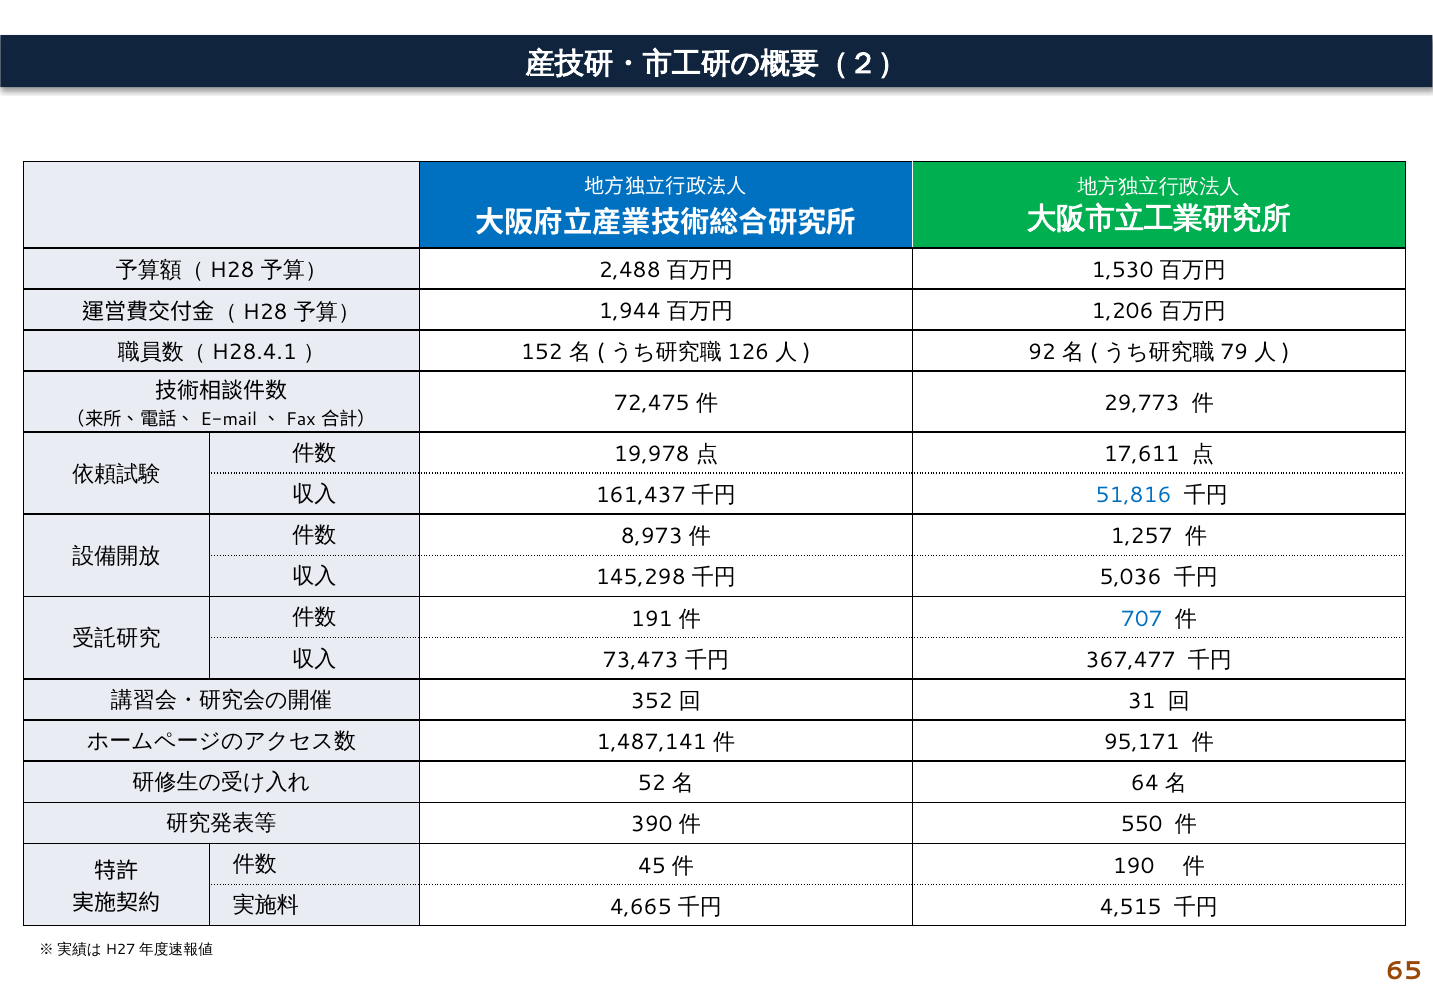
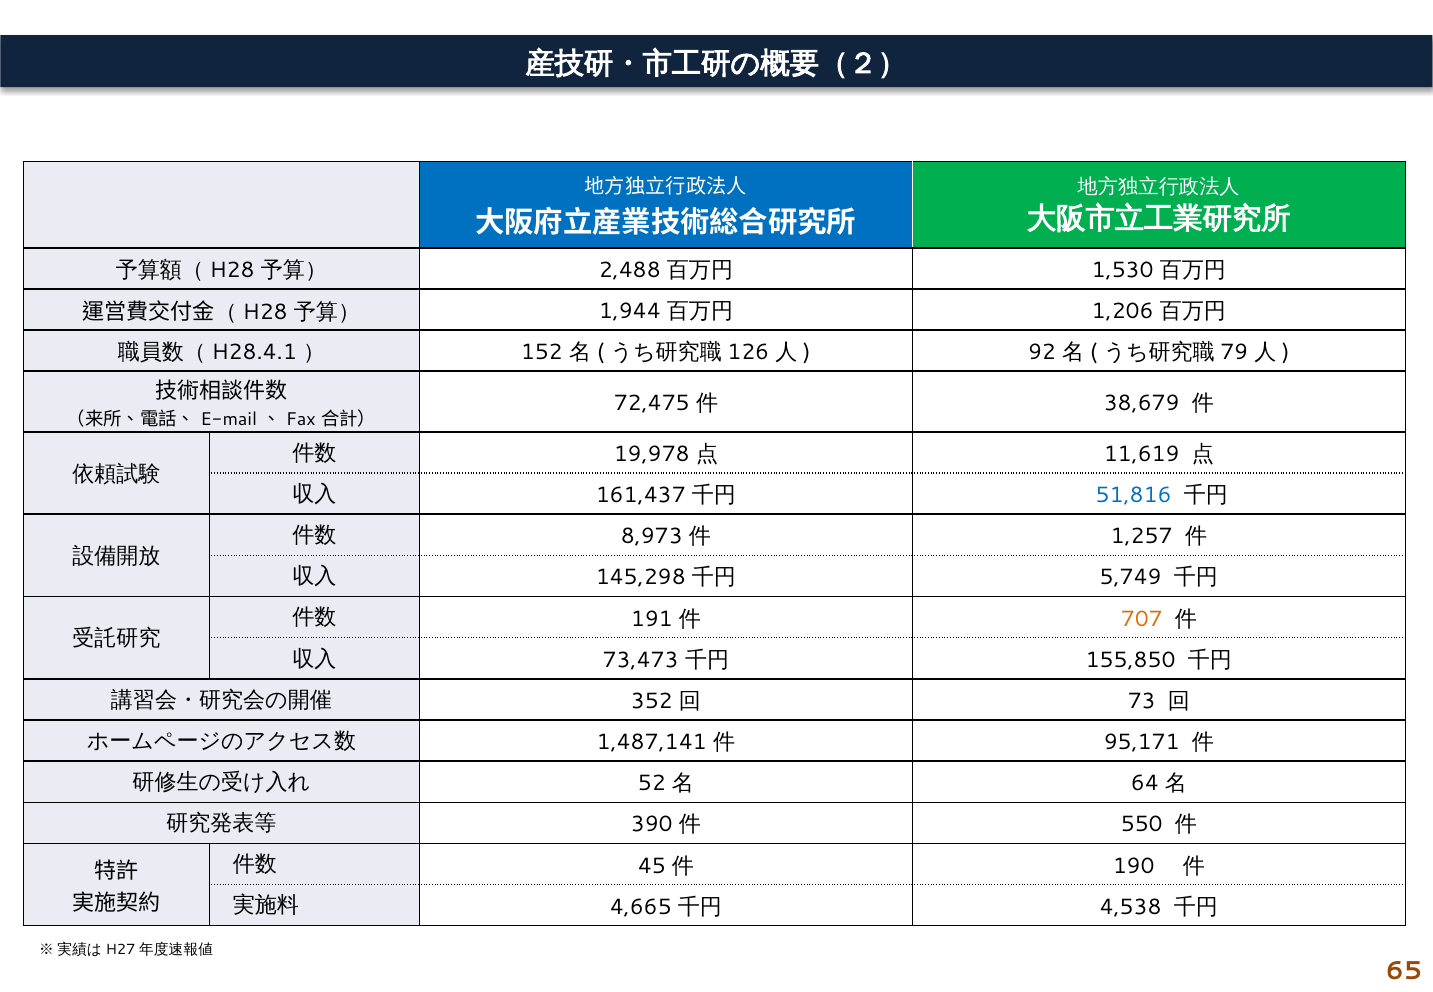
29,773: 29,773 -> 38,679 (1142, 403)
17,611: 17,611 -> 11,619 (1142, 454)
5,036: 5,036 -> 5,749 (1131, 578)
707 colour: blue -> orange (1142, 619)
367,477: 367,477 -> 155,850 (1131, 660)
31: 31 -> 73 (1142, 701)
4,515: 4,515 -> 4,538 (1131, 907)
